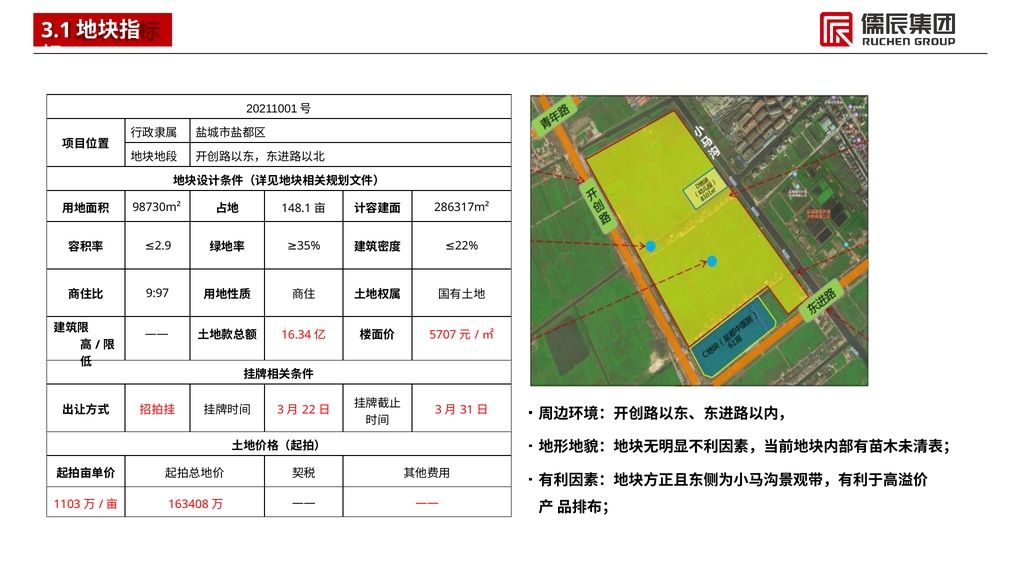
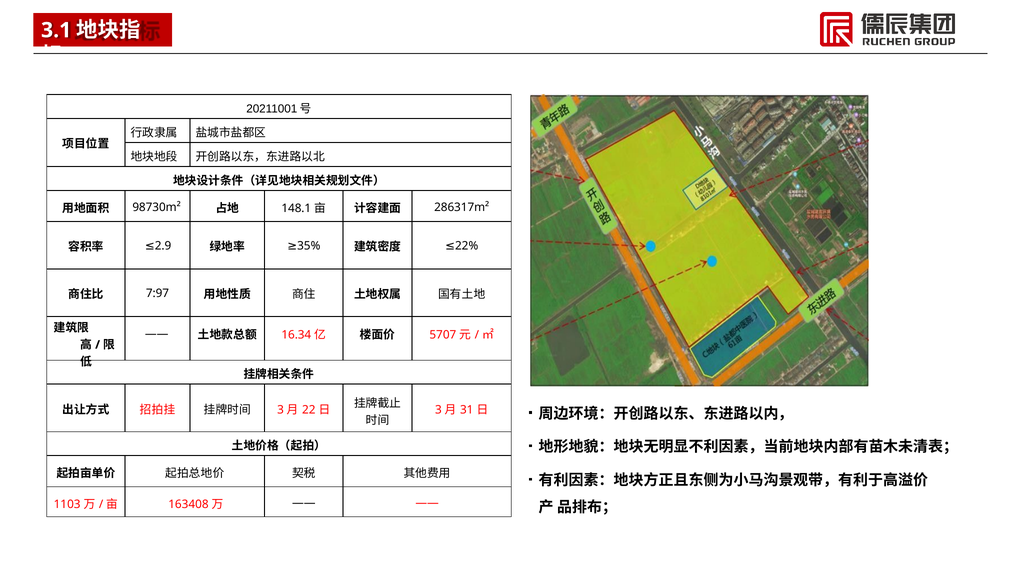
9:97: 9:97 -> 7:97 (157, 293)
